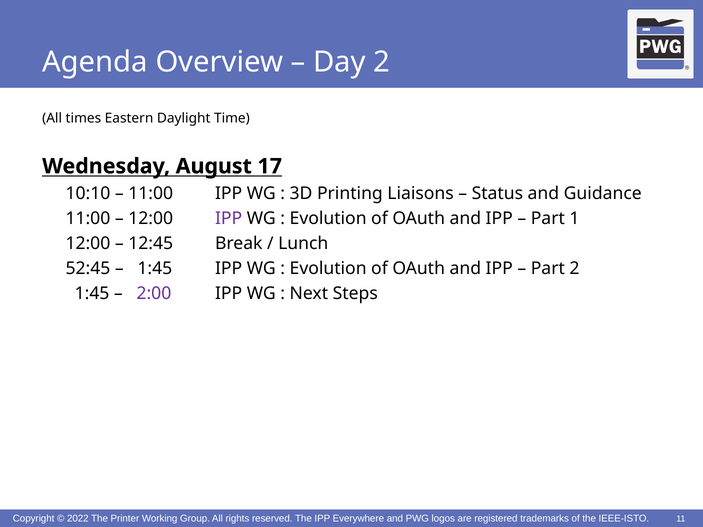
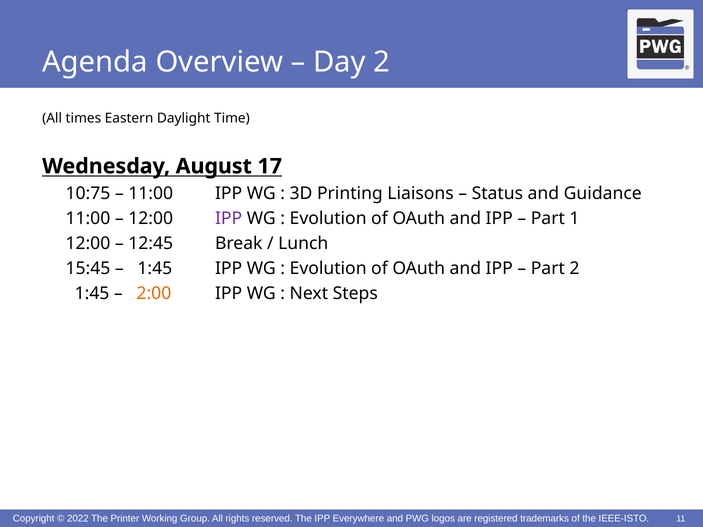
10:10: 10:10 -> 10:75 (88, 193)
52:45: 52:45 -> 15:45 (88, 268)
2:00 colour: purple -> orange (154, 293)
